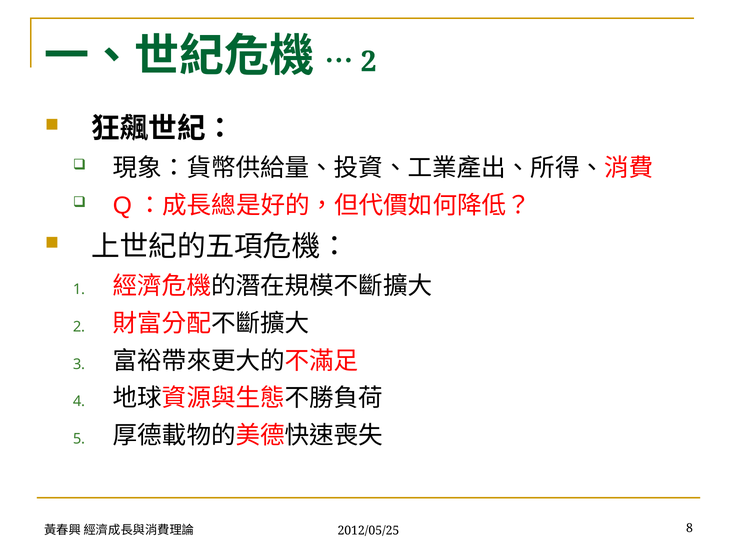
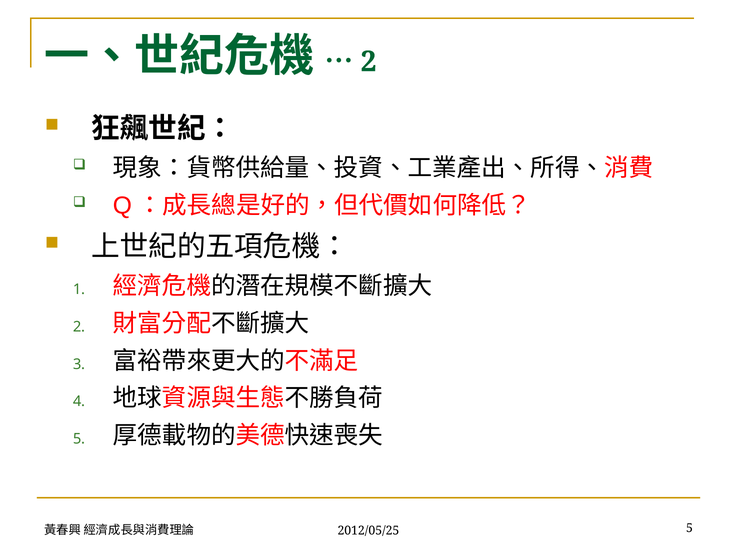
2012/05/25 8: 8 -> 5 (689, 528)
